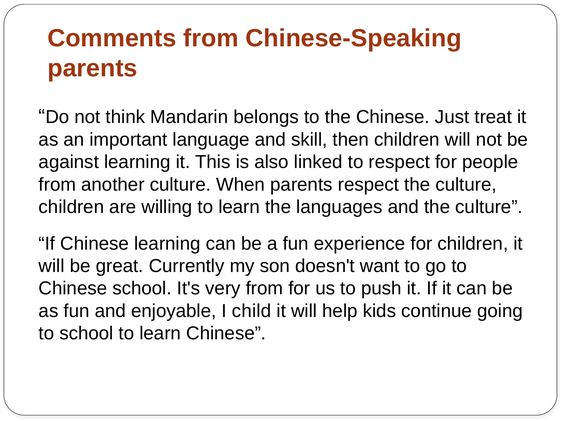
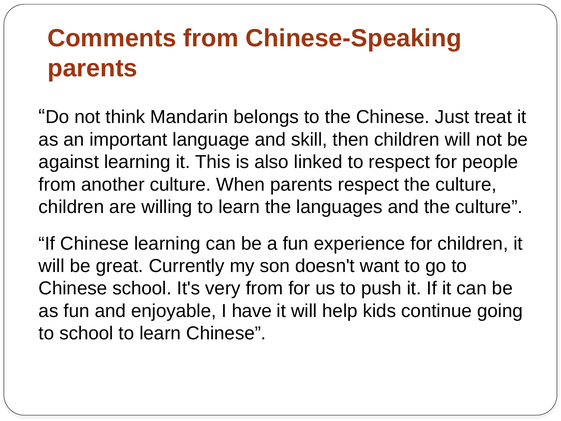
child: child -> have (252, 311)
